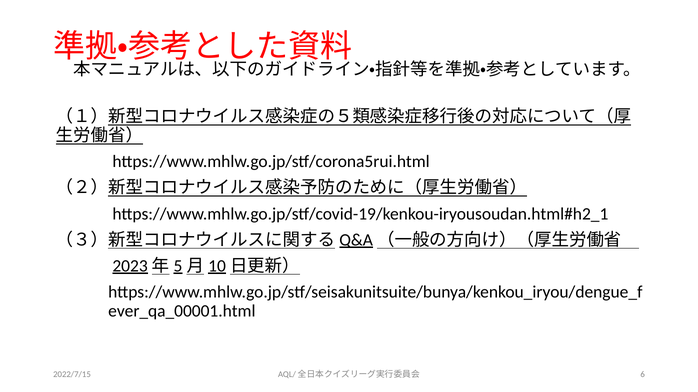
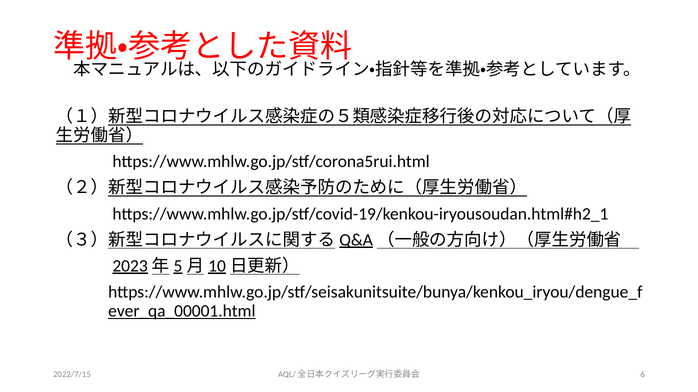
ever_qa_00001.html underline: none -> present (182, 311)
